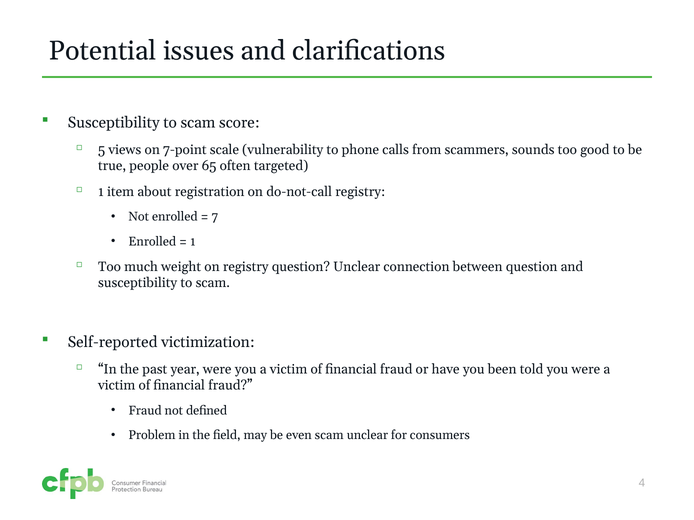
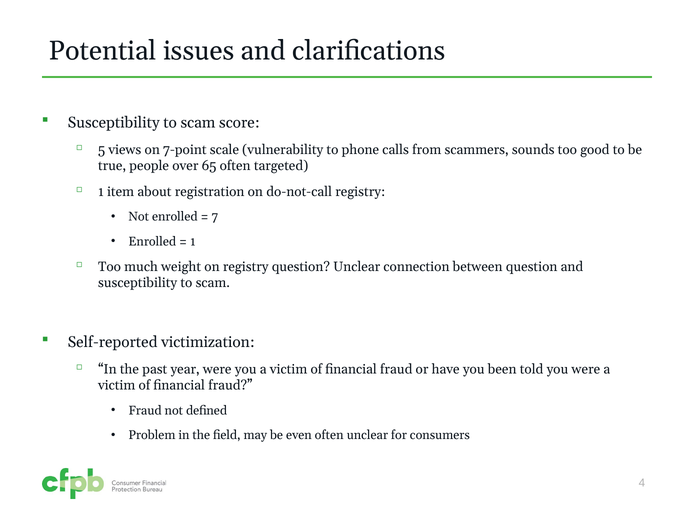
even scam: scam -> often (329, 436)
